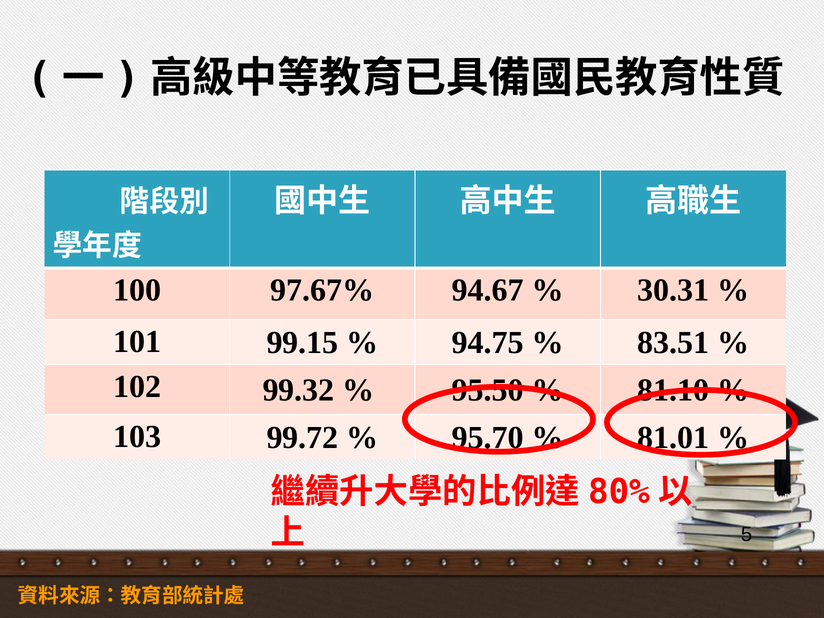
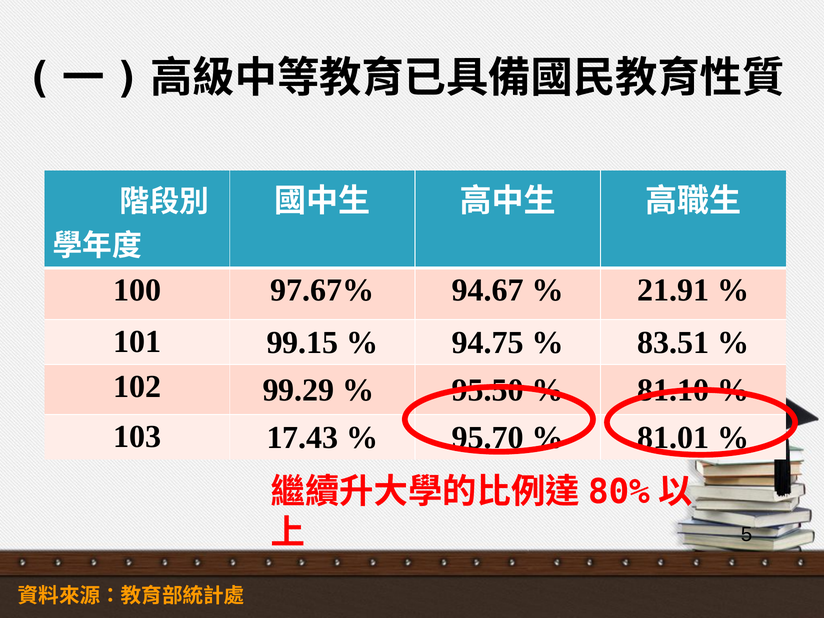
30.31: 30.31 -> 21.91 (673, 290)
99.32: 99.32 -> 99.29 (298, 390)
99.72: 99.72 -> 17.43 (302, 438)
